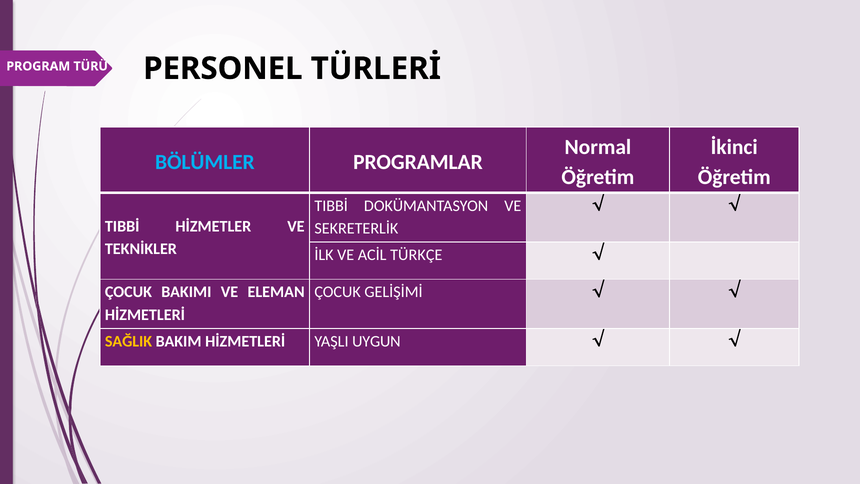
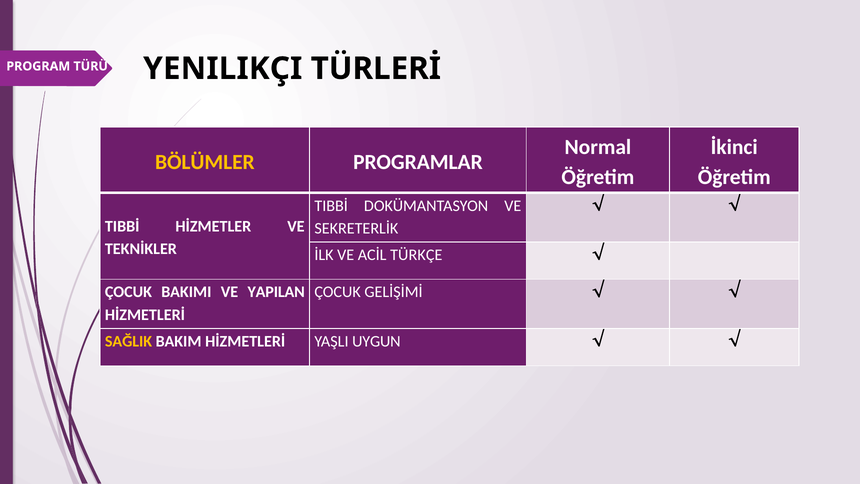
PERSONEL: PERSONEL -> YENILIKÇI (223, 69)
BÖLÜMLER colour: light blue -> yellow (205, 162)
ELEMAN: ELEMAN -> YAPILAN (276, 292)
